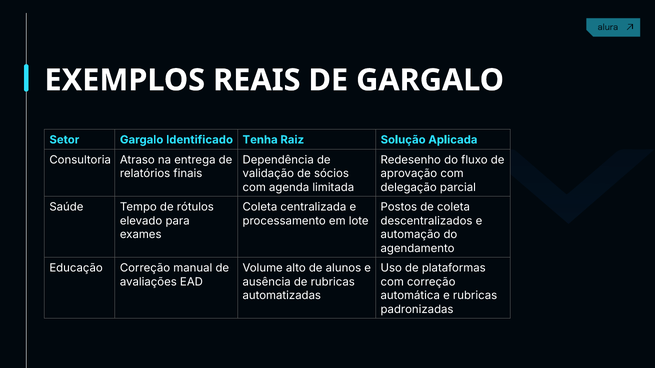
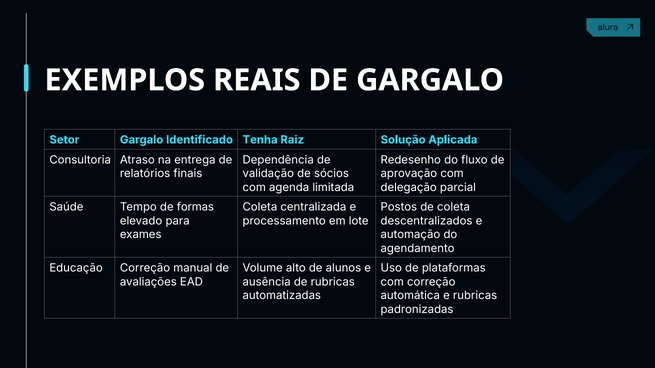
rótulos: rótulos -> formas (195, 207)
